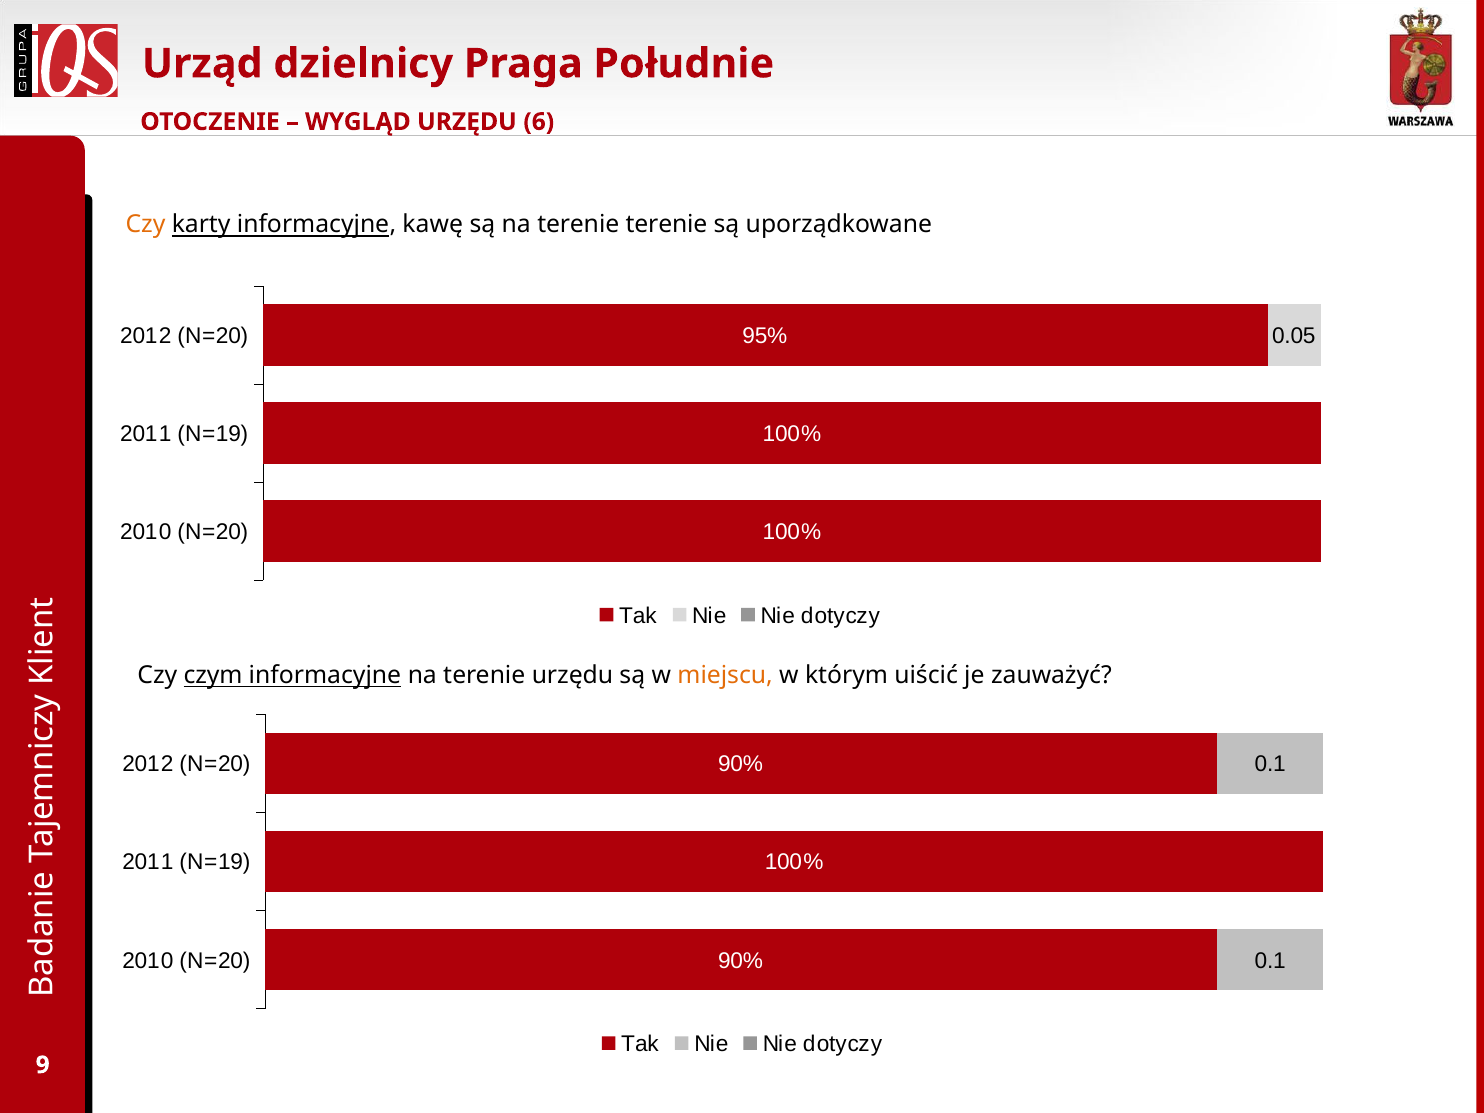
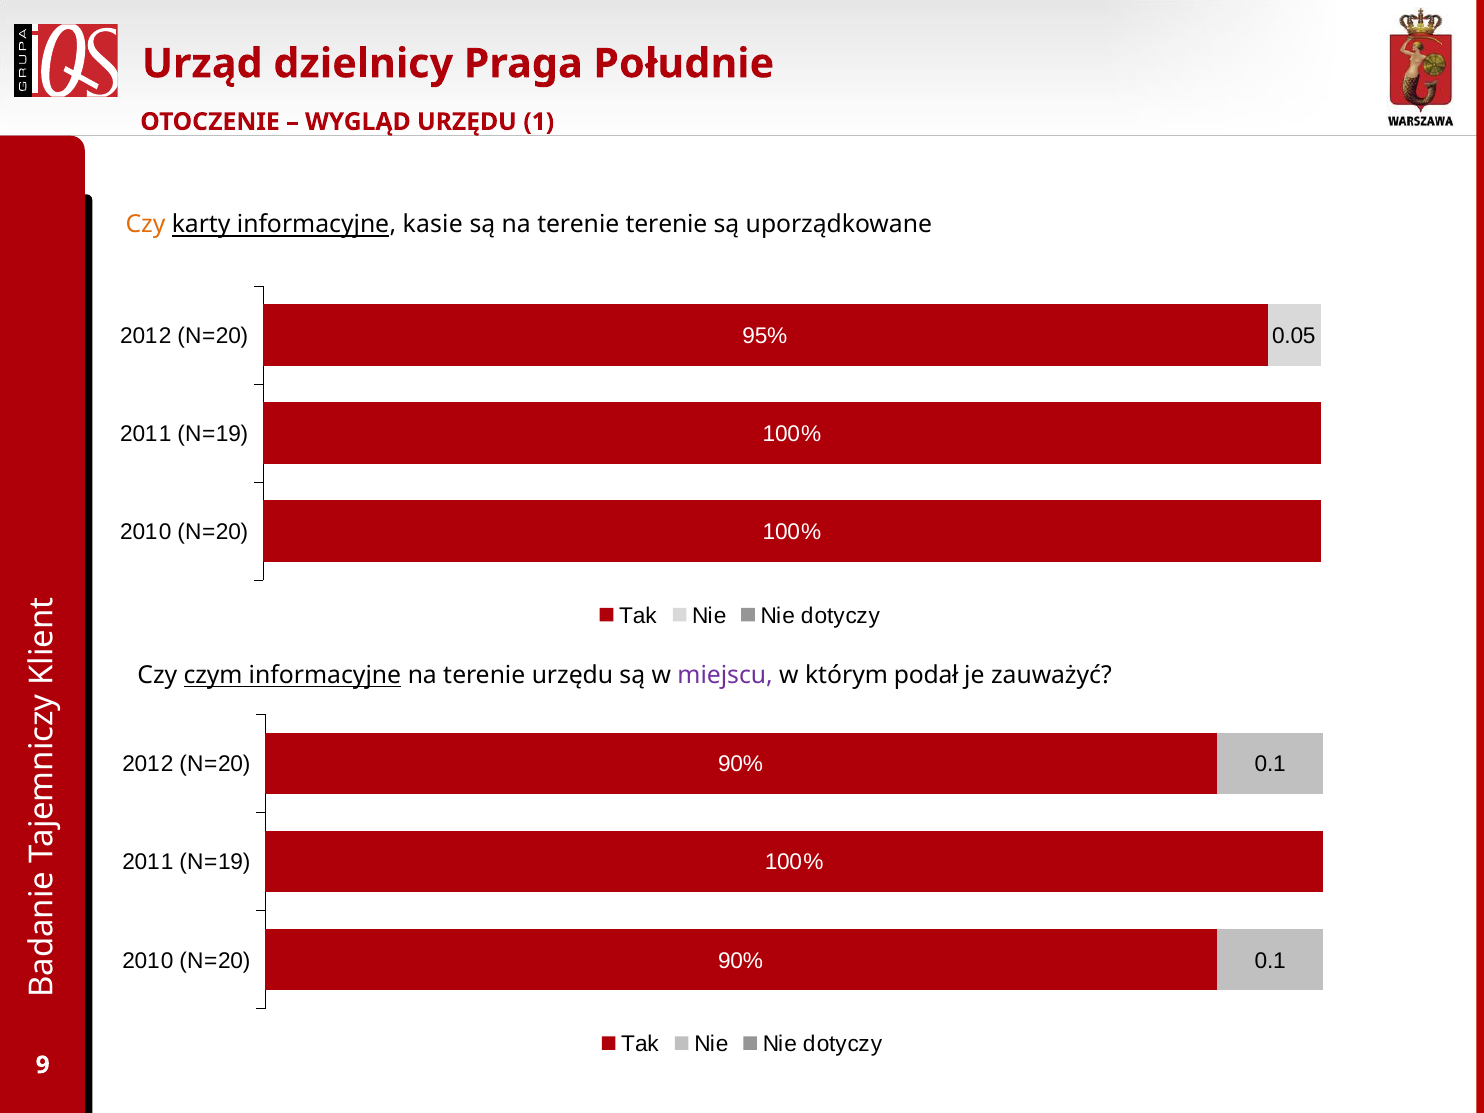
6: 6 -> 1 (539, 122)
kawę: kawę -> kasie (433, 225)
miejscu colour: orange -> purple (725, 676)
uiścić: uiścić -> podał (926, 676)
